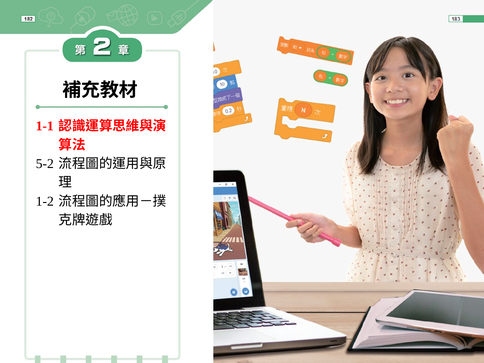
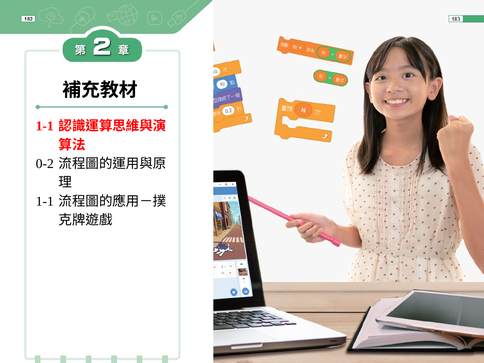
5-2: 5-2 -> 0-2 (45, 164)
1-2: 1-2 -> 1-1 (45, 201)
